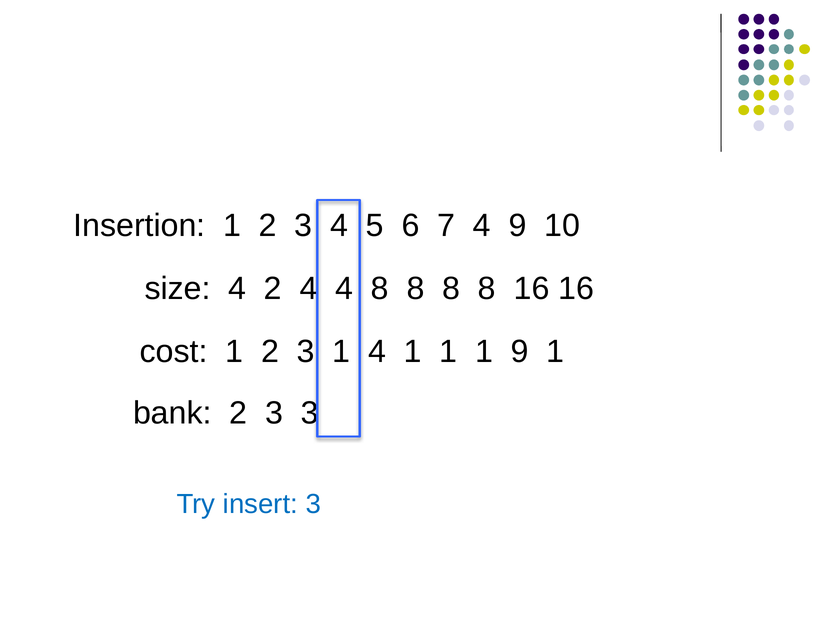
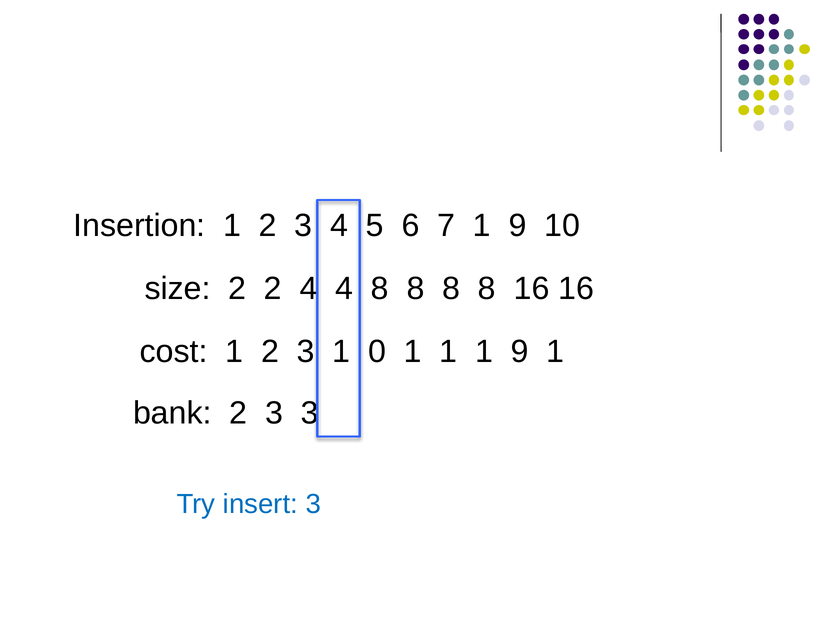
7 4: 4 -> 1 (482, 226)
size 4: 4 -> 2 (237, 289)
4: 4 -> 0 (377, 352)
